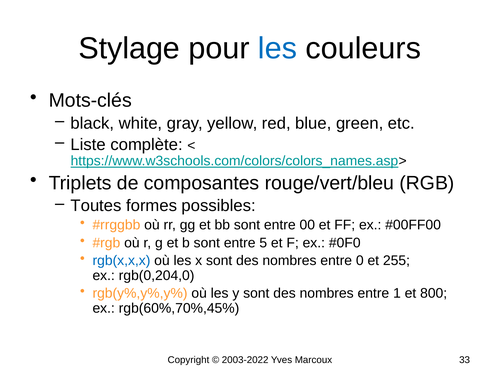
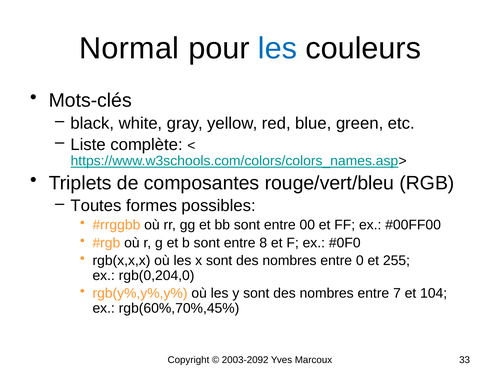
Stylage: Stylage -> Normal (129, 48)
5: 5 -> 8 (263, 243)
rgb(x,x,x colour: blue -> black (121, 261)
1: 1 -> 7 (397, 293)
800: 800 -> 104 (434, 293)
2003-2022: 2003-2022 -> 2003-2092 (245, 360)
